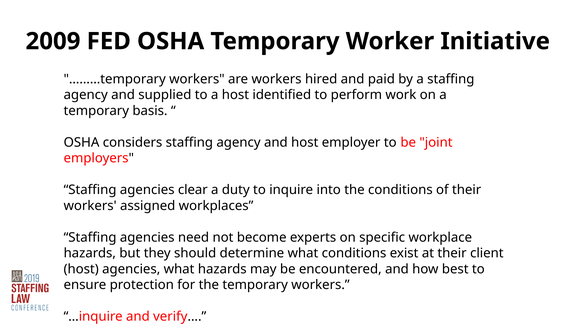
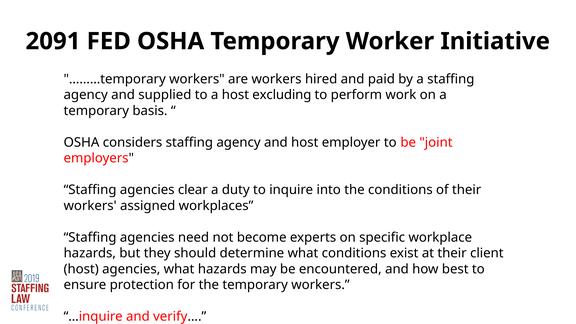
2009: 2009 -> 2091 (53, 41)
identified: identified -> excluding (282, 95)
